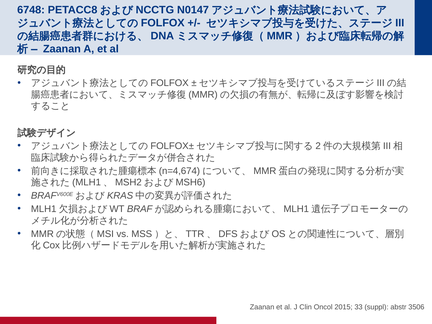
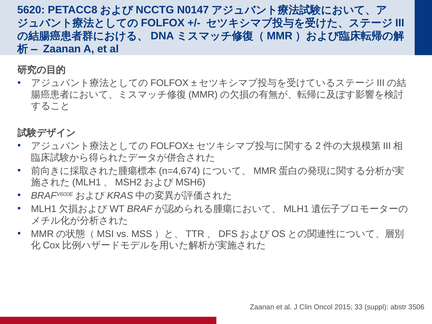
6748: 6748 -> 5620 (31, 10)
